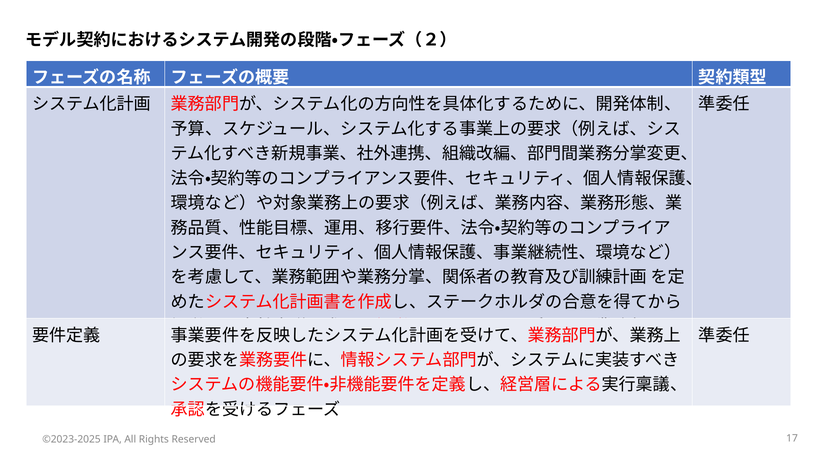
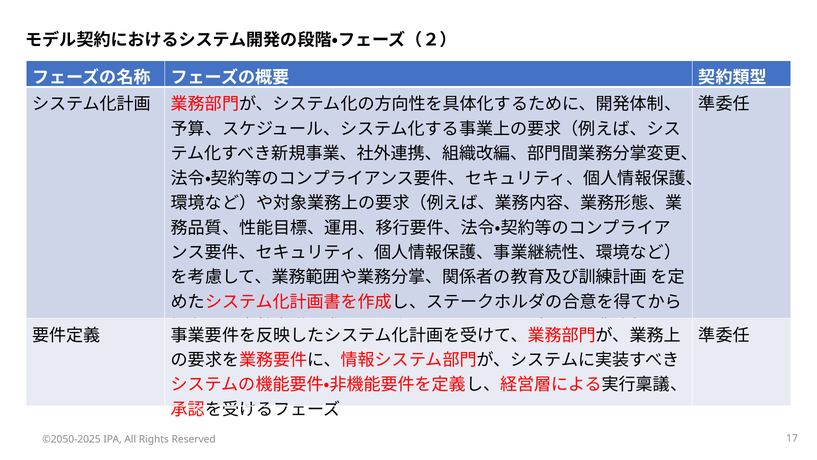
©2023-2025: ©2023-2025 -> ©2050-2025 (72, 439)
